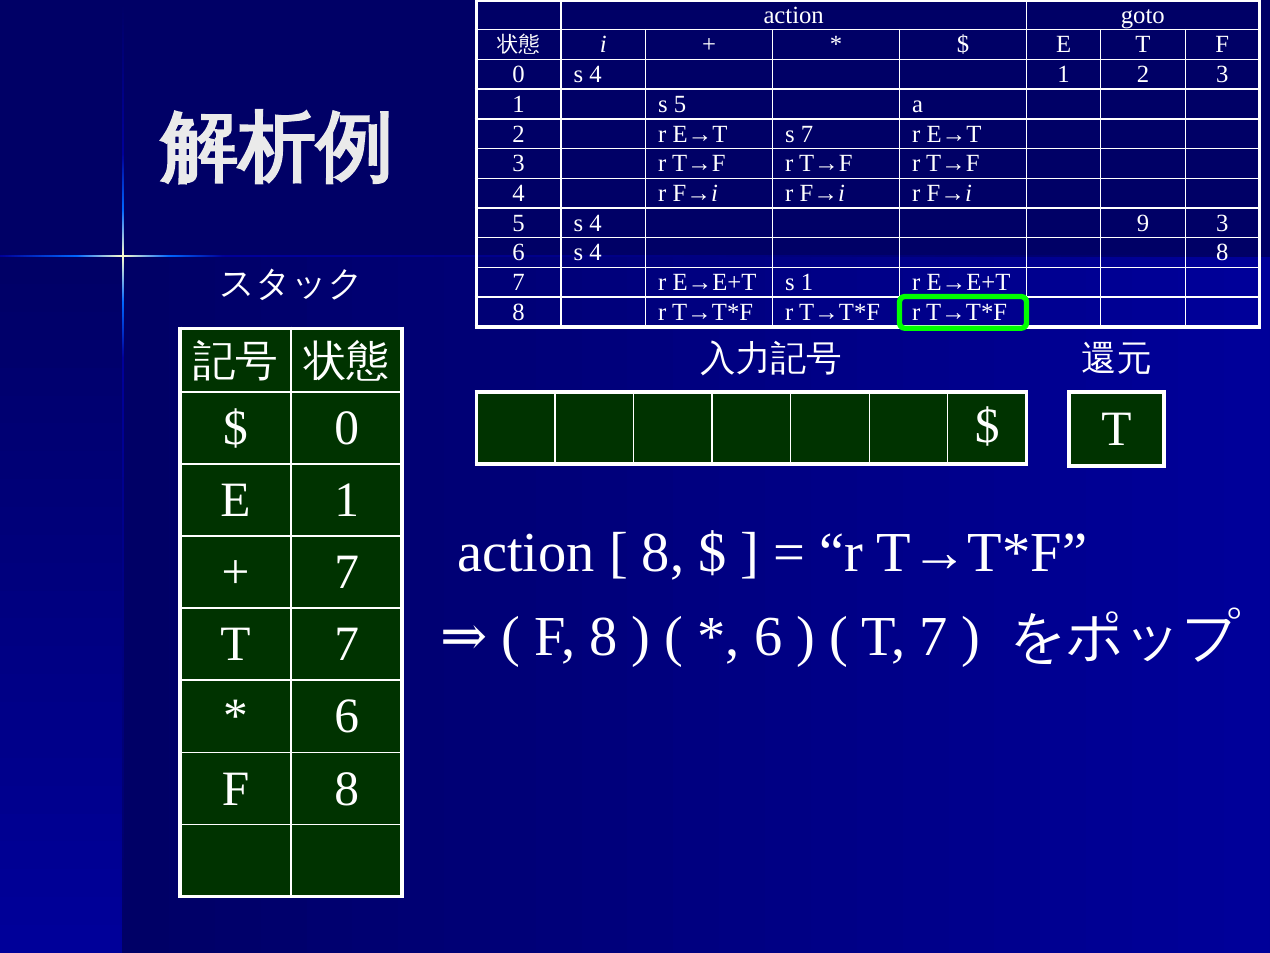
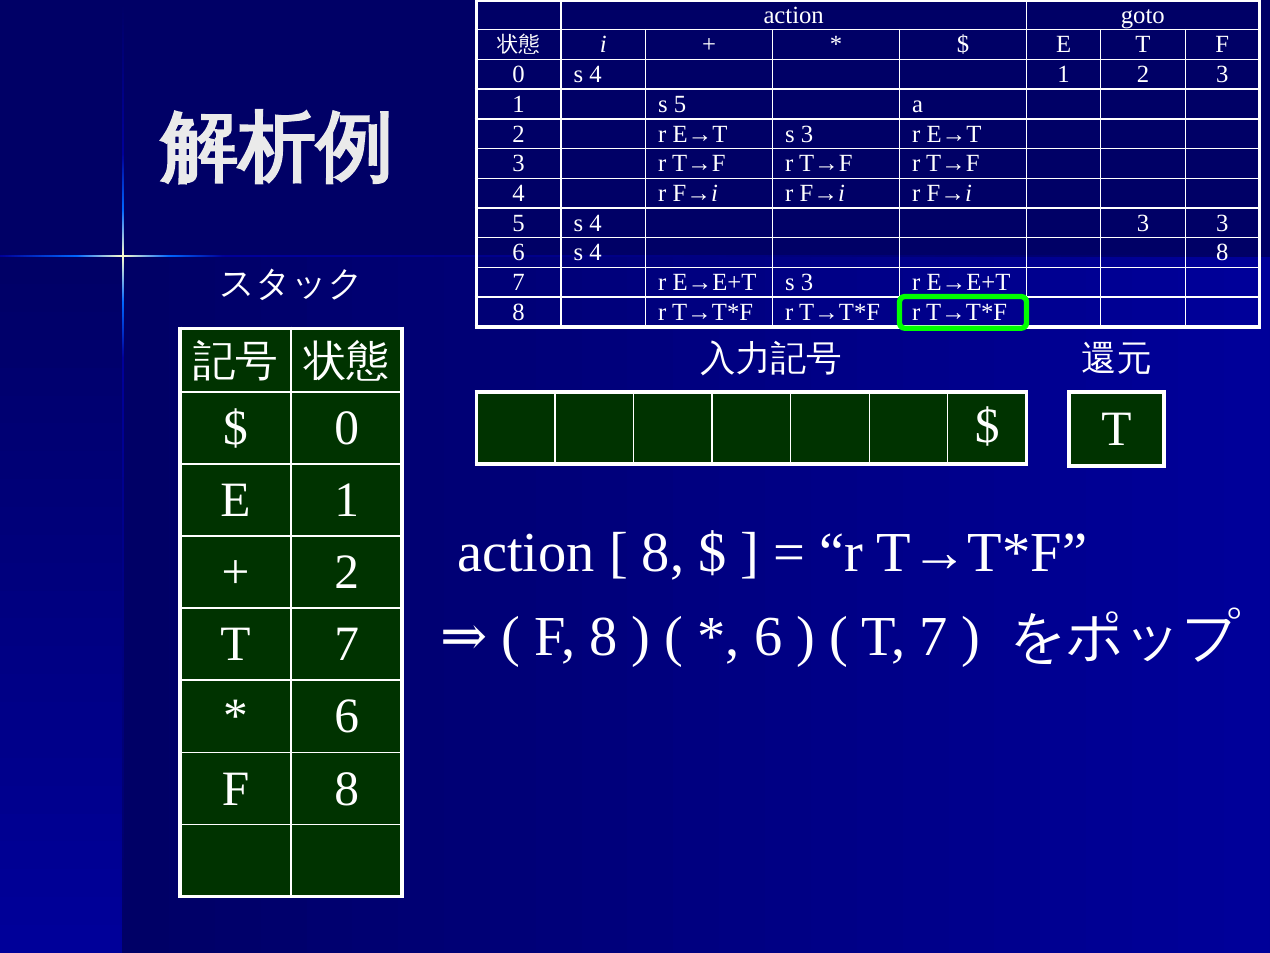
E→T s 7: 7 -> 3 (807, 134)
4 9: 9 -> 3 (1143, 223)
E→E+T s 1: 1 -> 3 (807, 282)
7: 7 -> 2 (347, 572)
